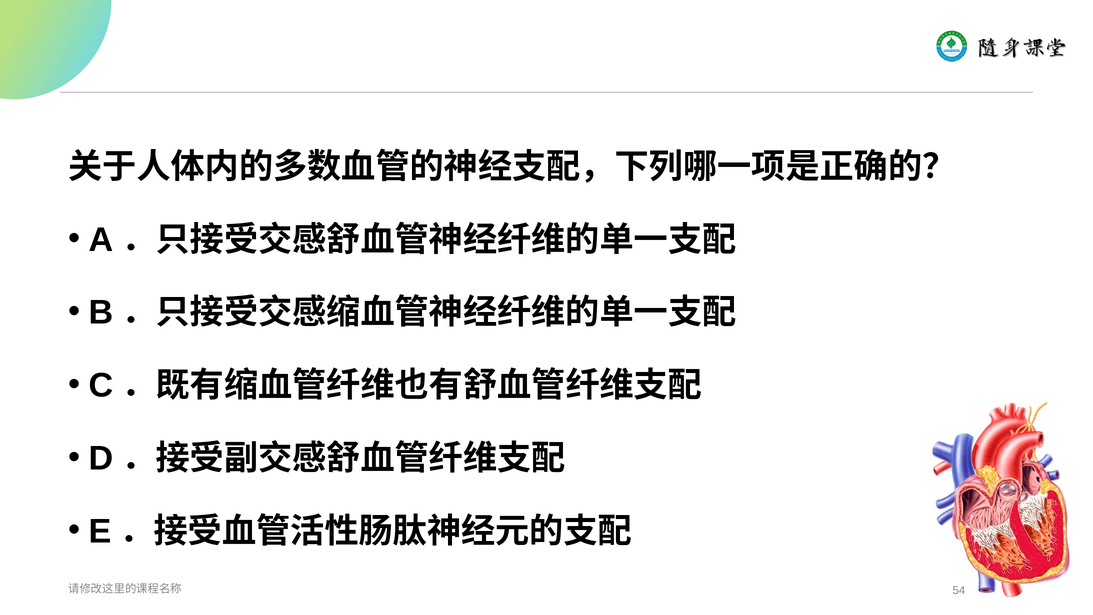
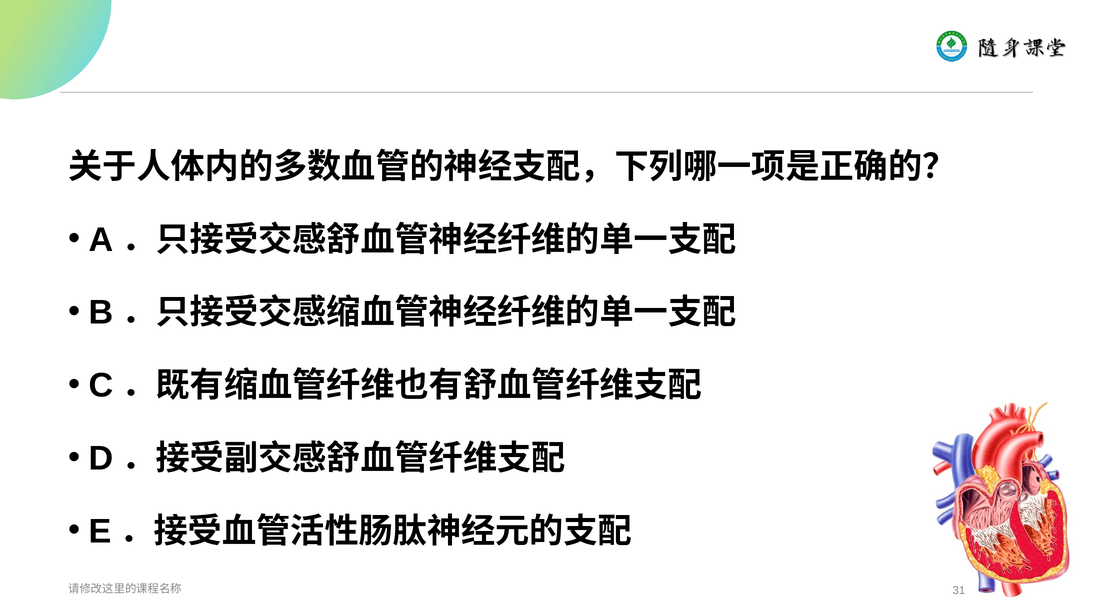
54: 54 -> 31 (959, 590)
